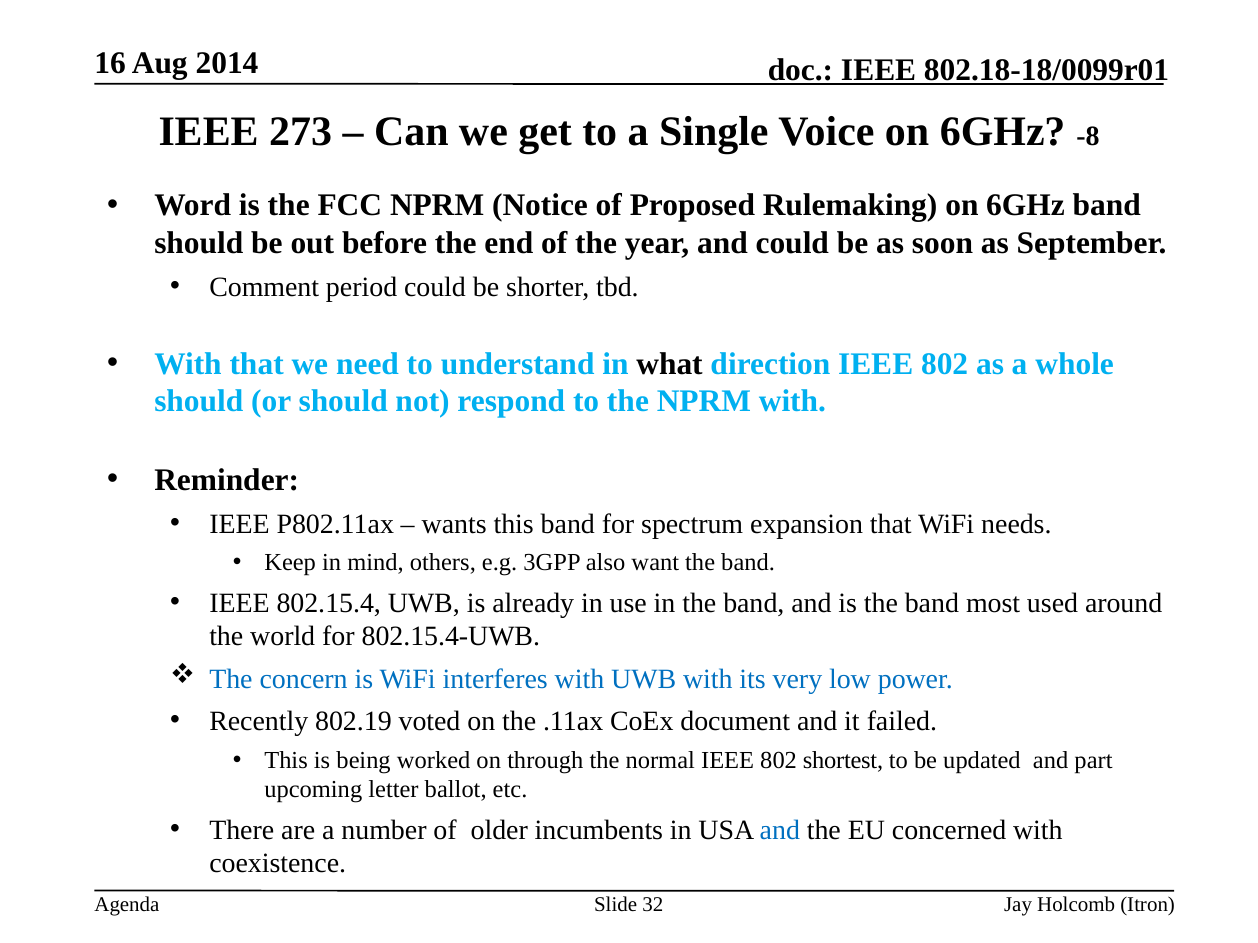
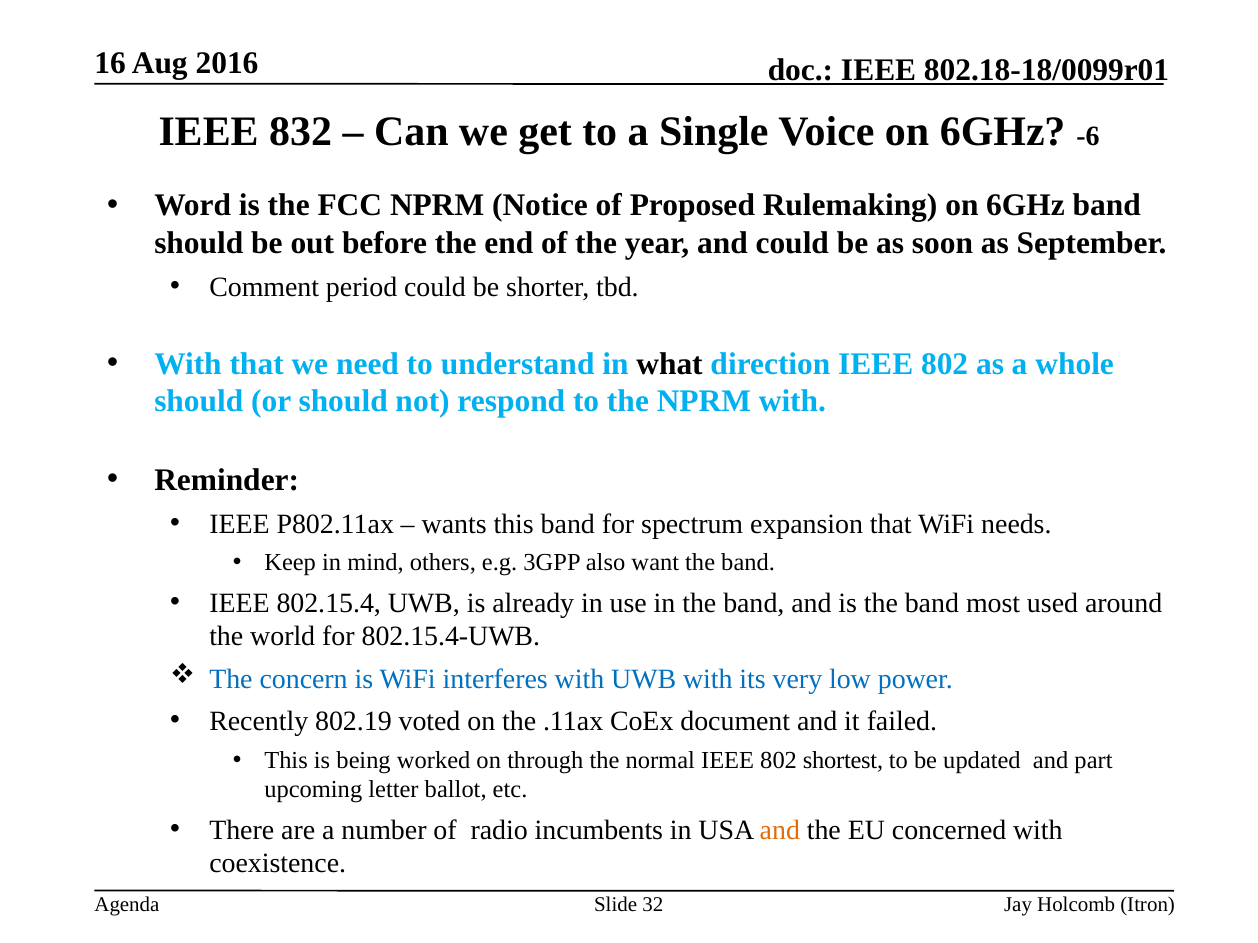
2014: 2014 -> 2016 (227, 63)
273: 273 -> 832 (301, 132)
-8: -8 -> -6 (1088, 137)
older: older -> radio (499, 830)
and colour: blue -> orange (780, 830)
